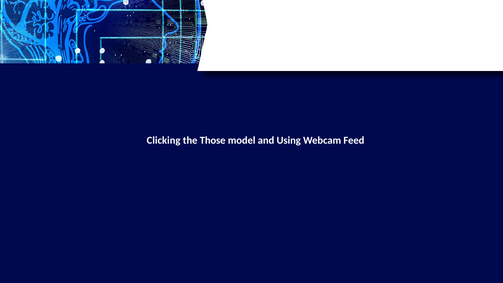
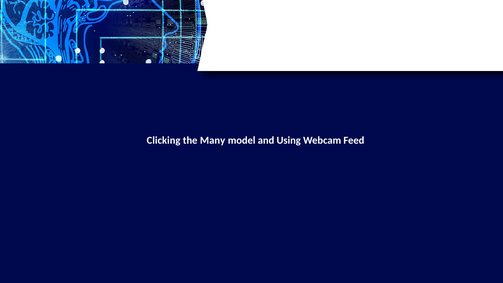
Those: Those -> Many (213, 140)
